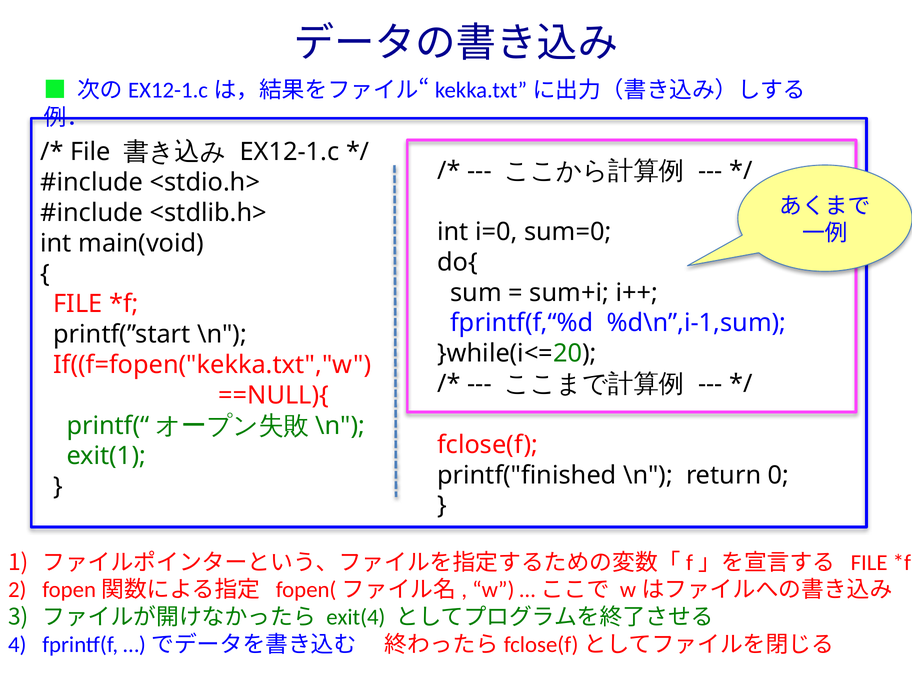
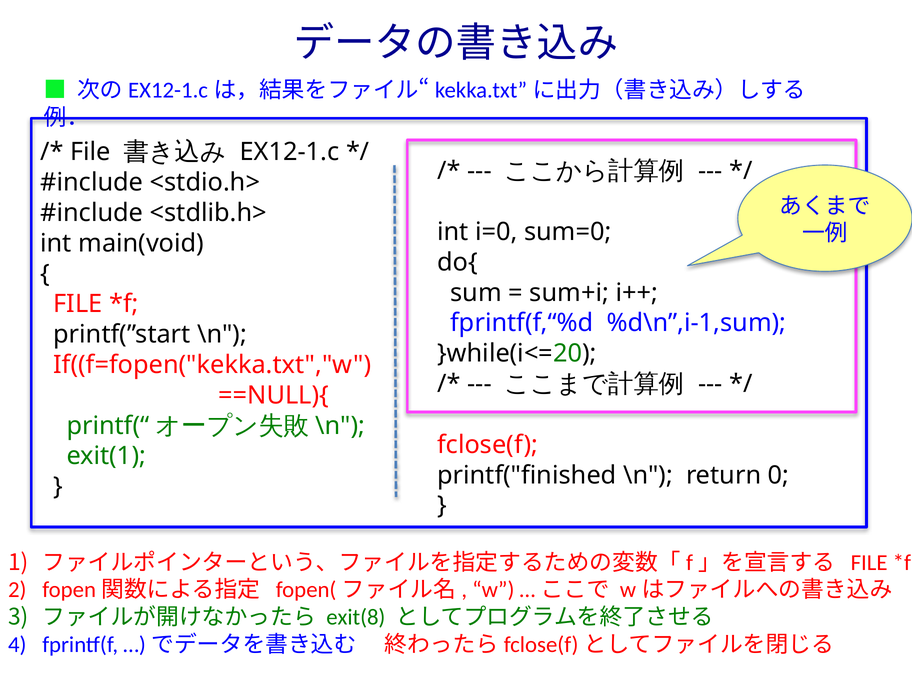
exit(4: exit(4 -> exit(8 (356, 617)
